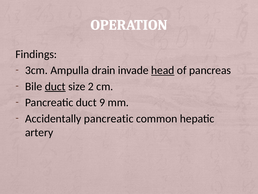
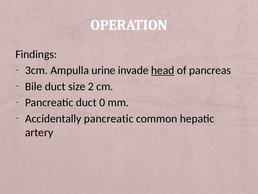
drain: drain -> urine (103, 70)
duct underline: present -> none (55, 86)
9: 9 -> 0 (102, 102)
